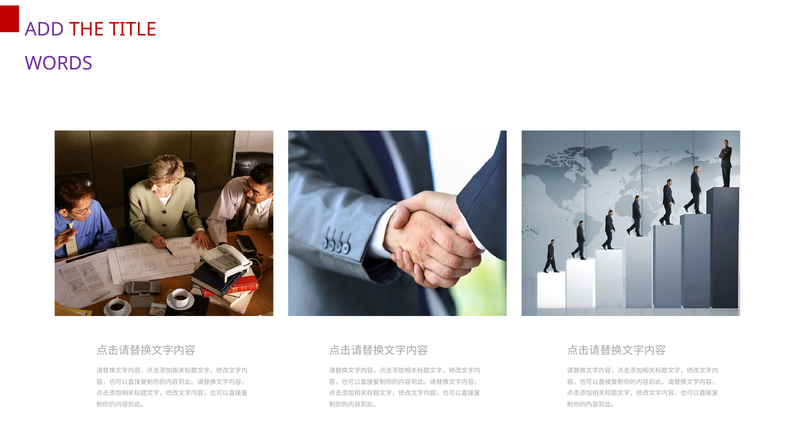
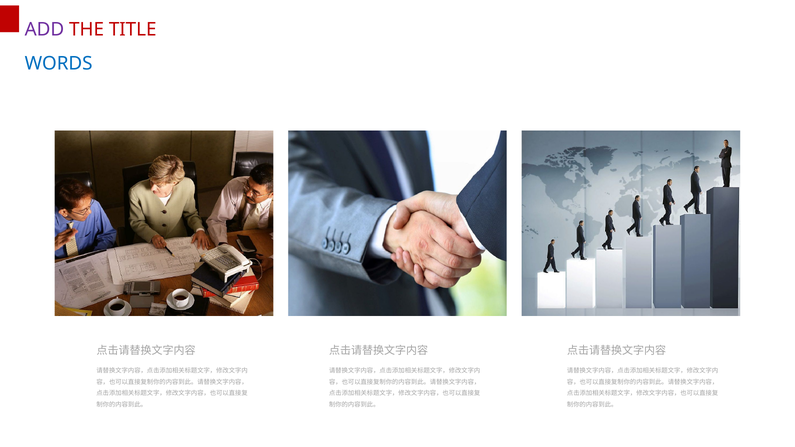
WORDS colour: purple -> blue (59, 63)
